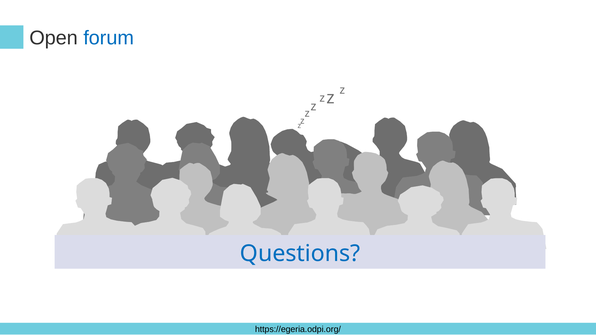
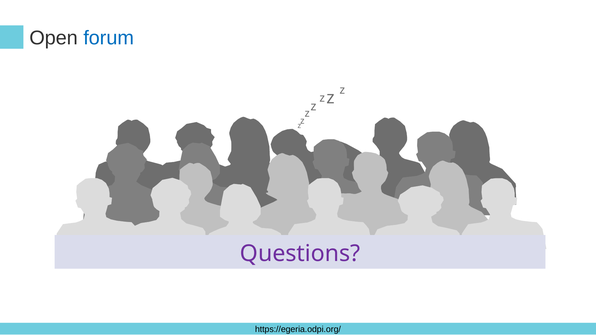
Questions colour: blue -> purple (300, 254)
